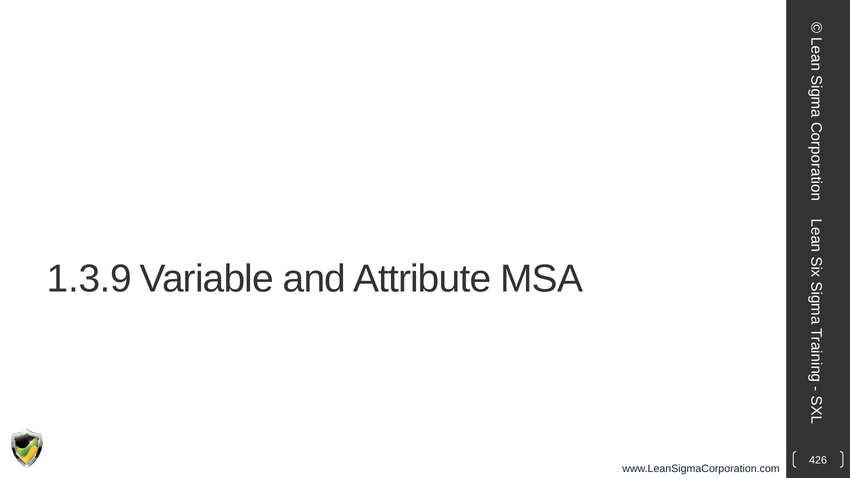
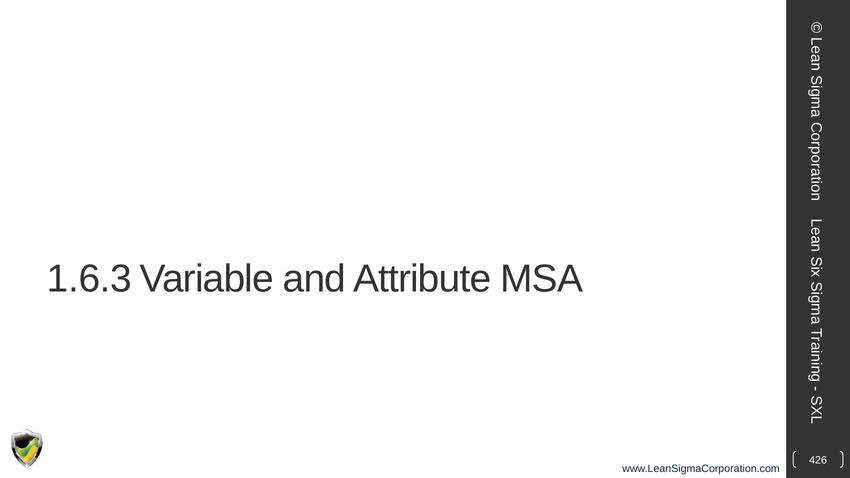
1.3.9: 1.3.9 -> 1.6.3 (89, 279)
